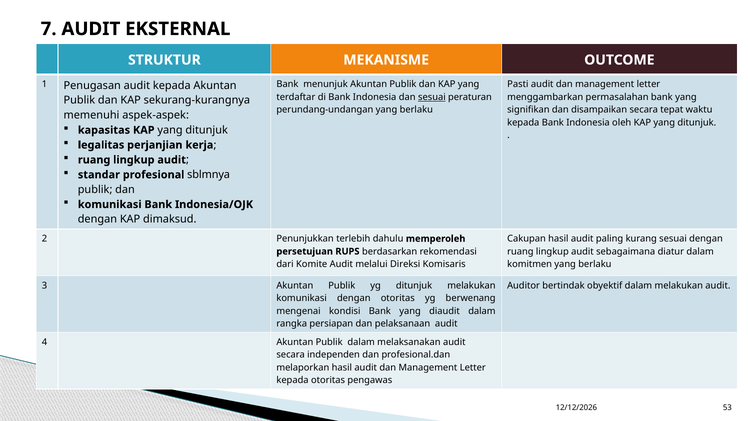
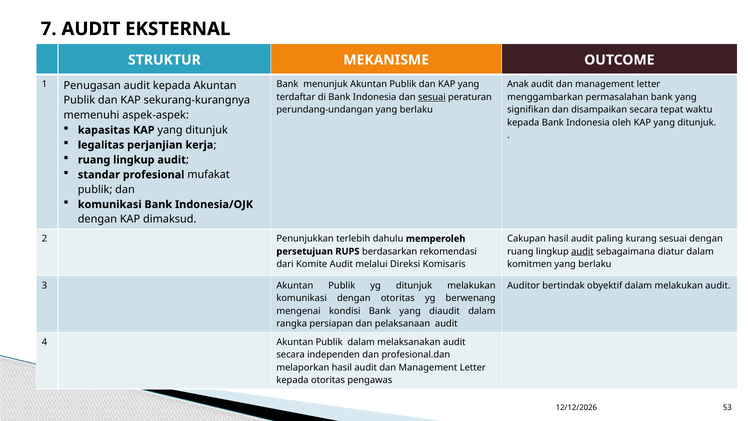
Pasti: Pasti -> Anak (518, 84)
sblmnya: sblmnya -> mufakat (209, 175)
audit underline: none -> present (582, 251)
